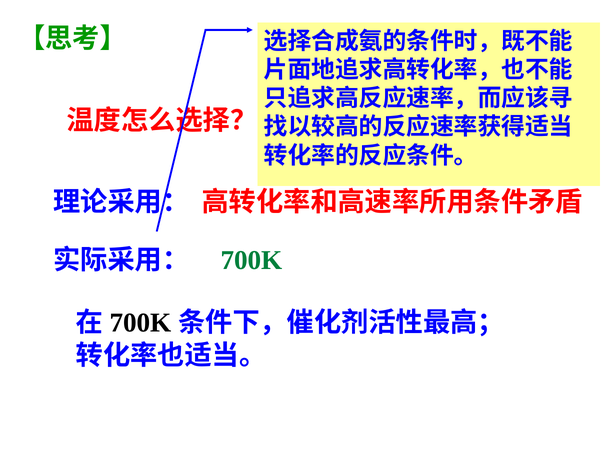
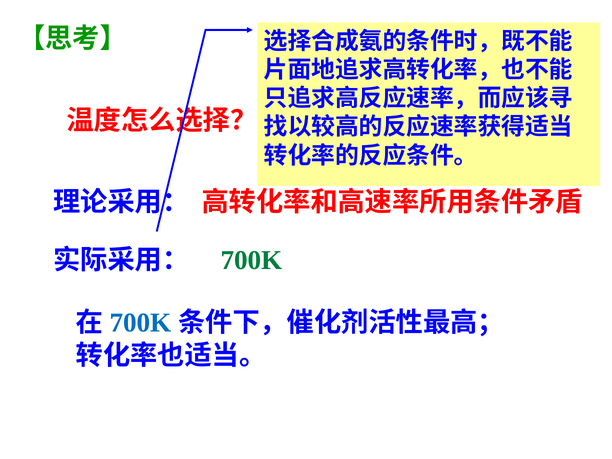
700K colour: black -> blue (141, 323)
